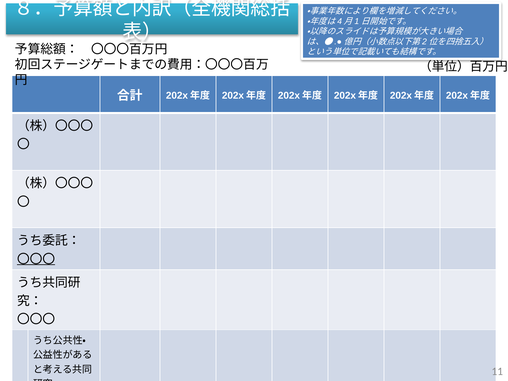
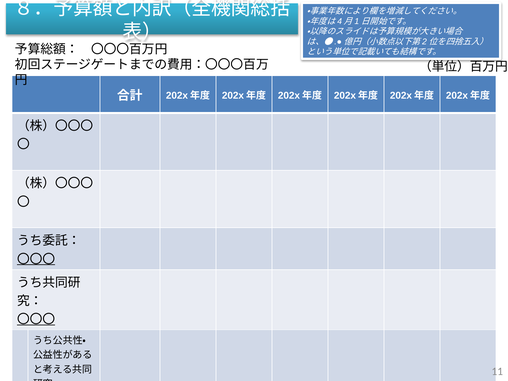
〇〇〇 underline: none -> present (36, 319)
